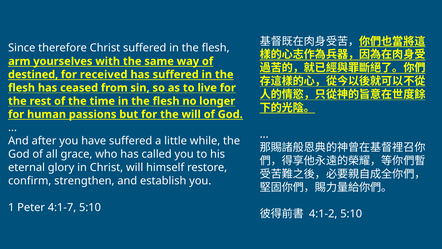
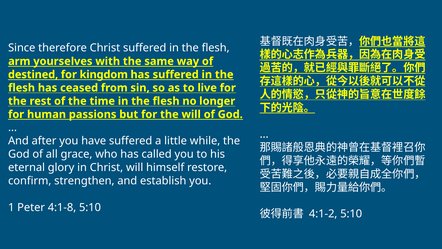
received: received -> kingdom (104, 74)
4:1-7: 4:1-7 -> 4:1-8 (62, 207)
